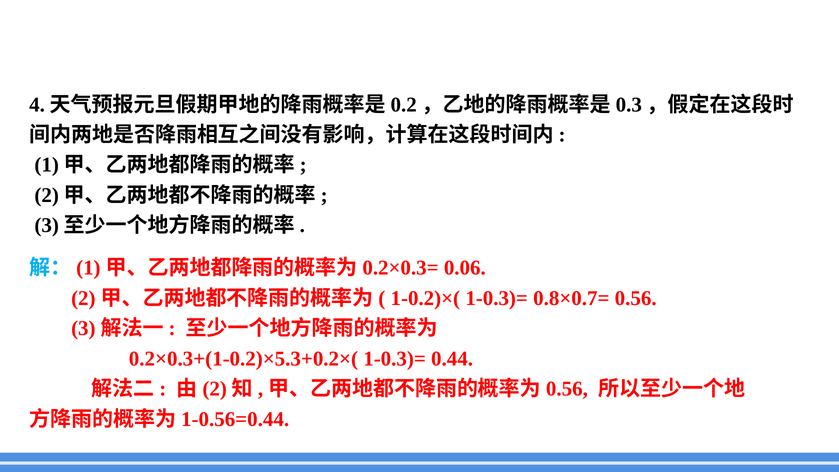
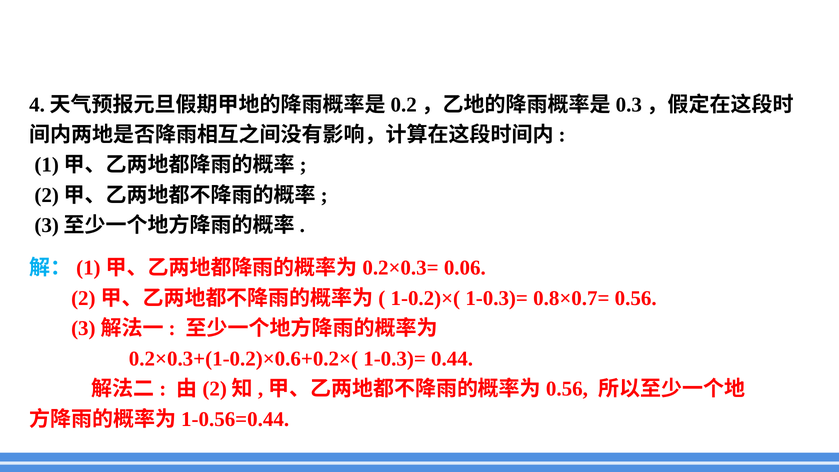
0.2×0.3+(1-0.2)×5.3+0.2×(: 0.2×0.3+(1-0.2)×5.3+0.2×( -> 0.2×0.3+(1-0.2)×0.6+0.2×( (243, 359)
